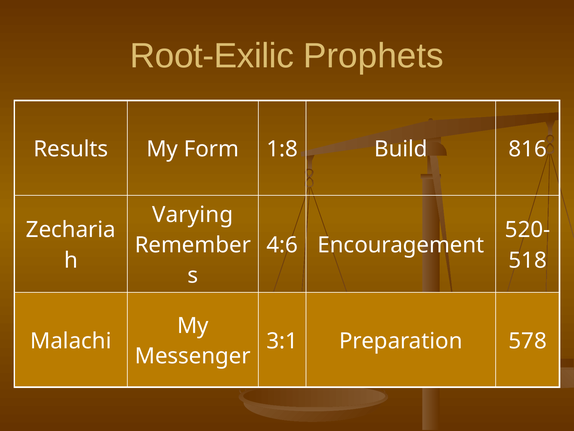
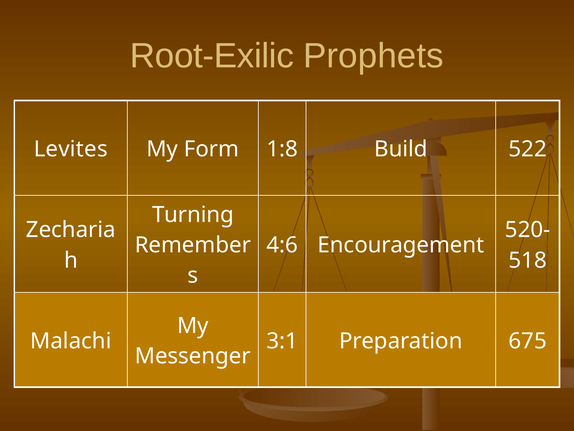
Results: Results -> Levites (71, 149)
816: 816 -> 522 (528, 149)
Varying: Varying -> Turning (193, 215)
578: 578 -> 675 (528, 341)
